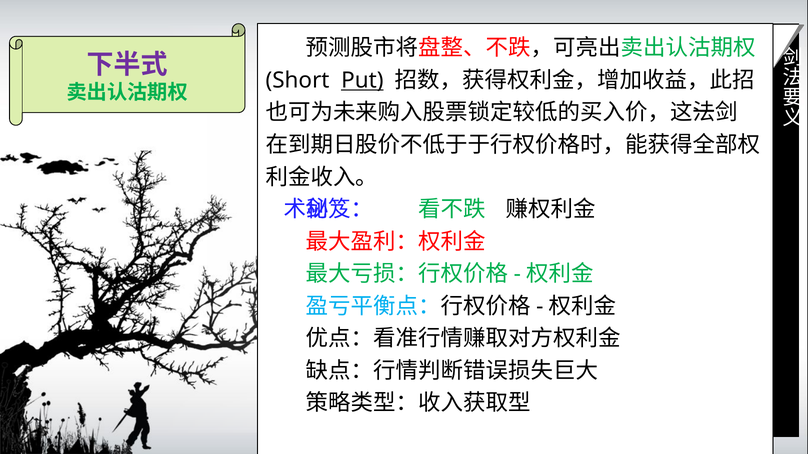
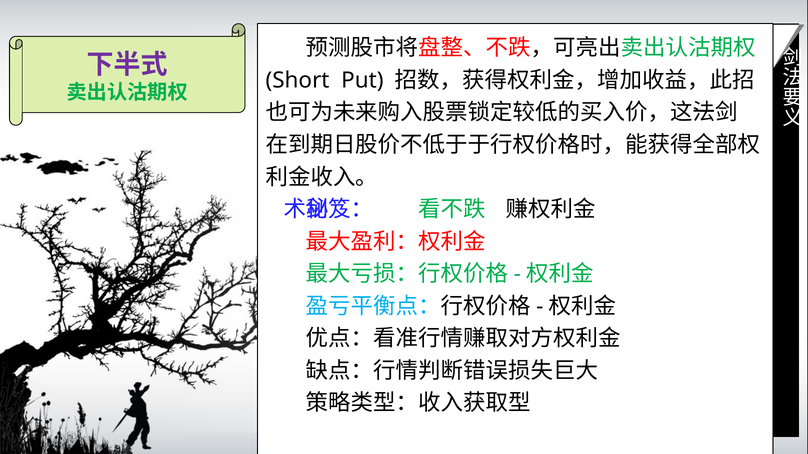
Put underline: present -> none (362, 80)
